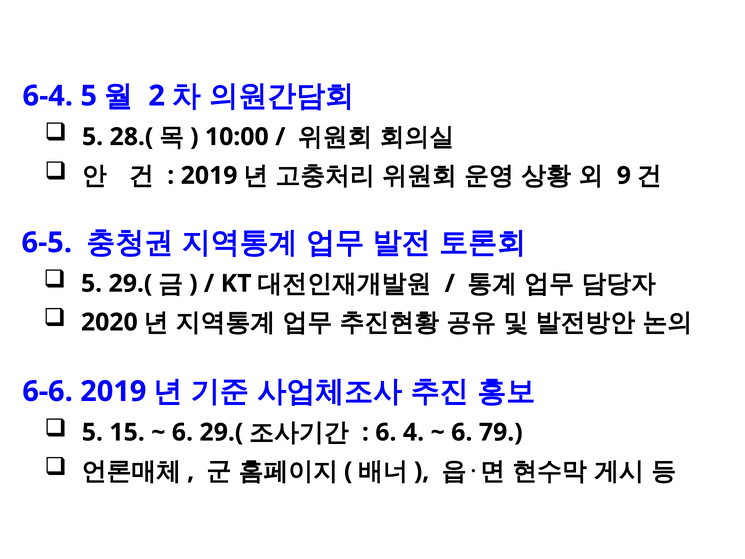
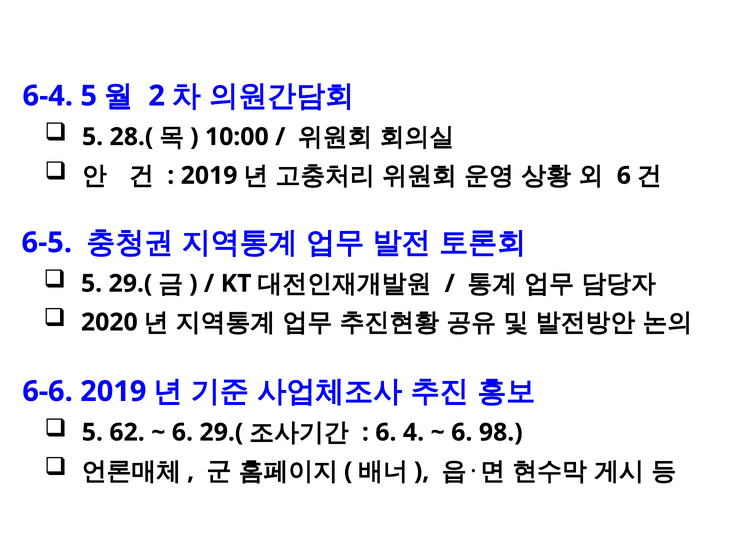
9: 9 -> 6 (624, 176)
15: 15 -> 62 (127, 432)
79: 79 -> 98 (501, 432)
